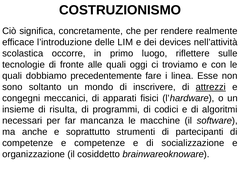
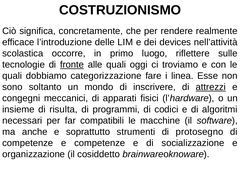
fronte underline: none -> present (72, 65)
precedentemente: precedentemente -> categorizzazione (106, 76)
mancanza: mancanza -> compatibili (102, 121)
partecipanti: partecipanti -> protosegno (200, 132)
